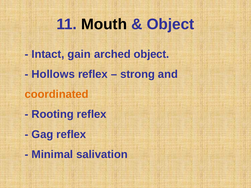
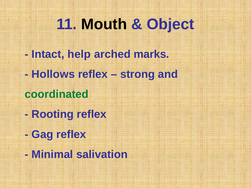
gain: gain -> help (79, 54)
arched object: object -> marks (152, 54)
coordinated colour: orange -> green (57, 94)
